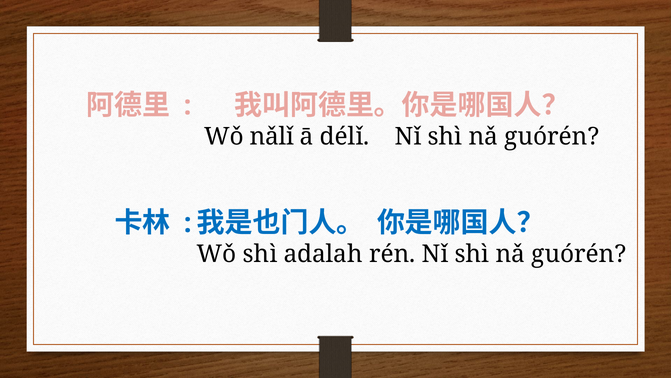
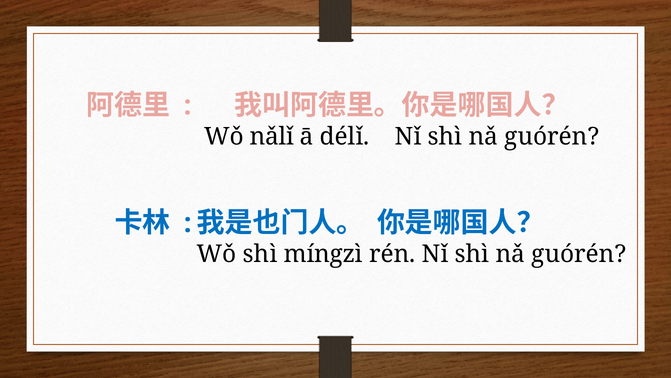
adalah: adalah -> míngzì (323, 254)
